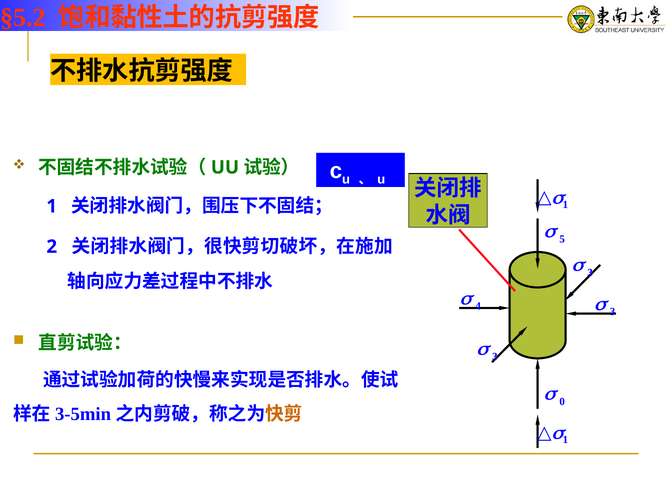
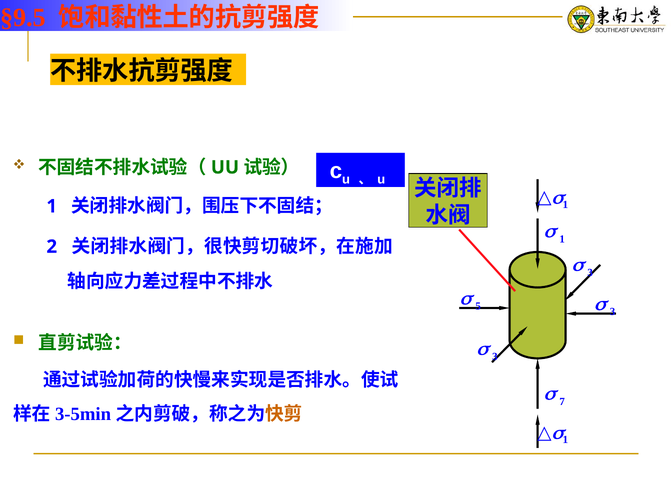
§5.2: §5.2 -> §9.5 (23, 17)
5: 5 -> 1 (562, 239)
4: 4 -> 5 (478, 306)
0: 0 -> 7 (562, 401)
